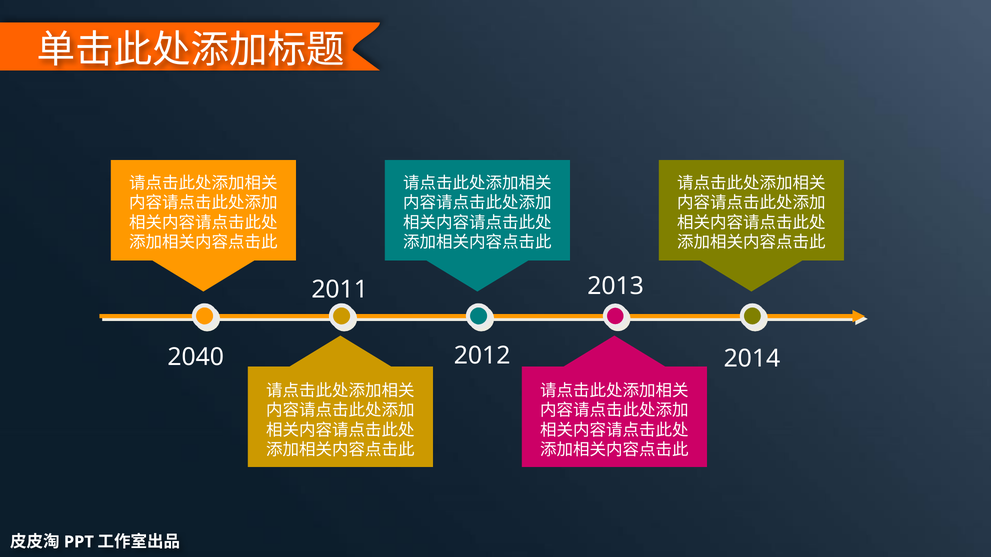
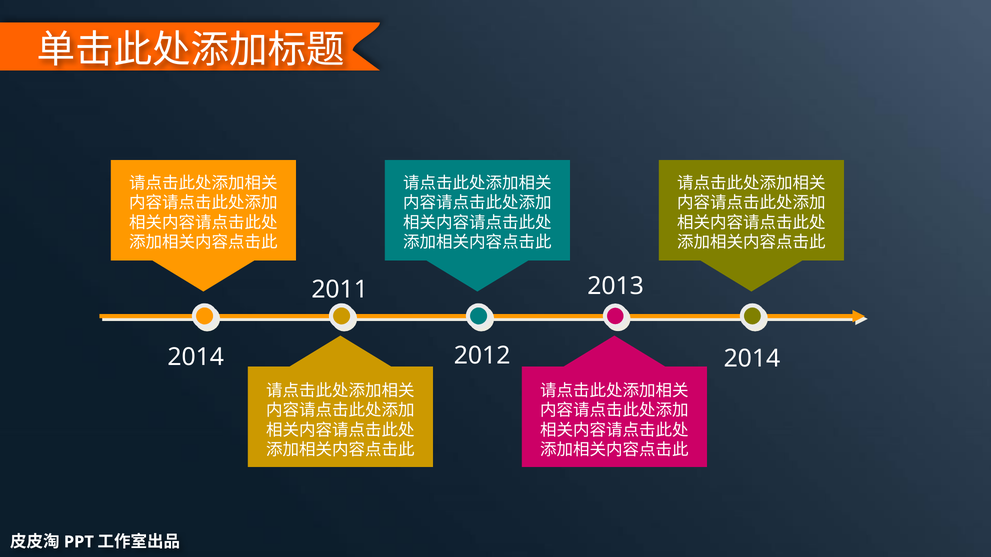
2040: 2040 -> 2014 (196, 357)
